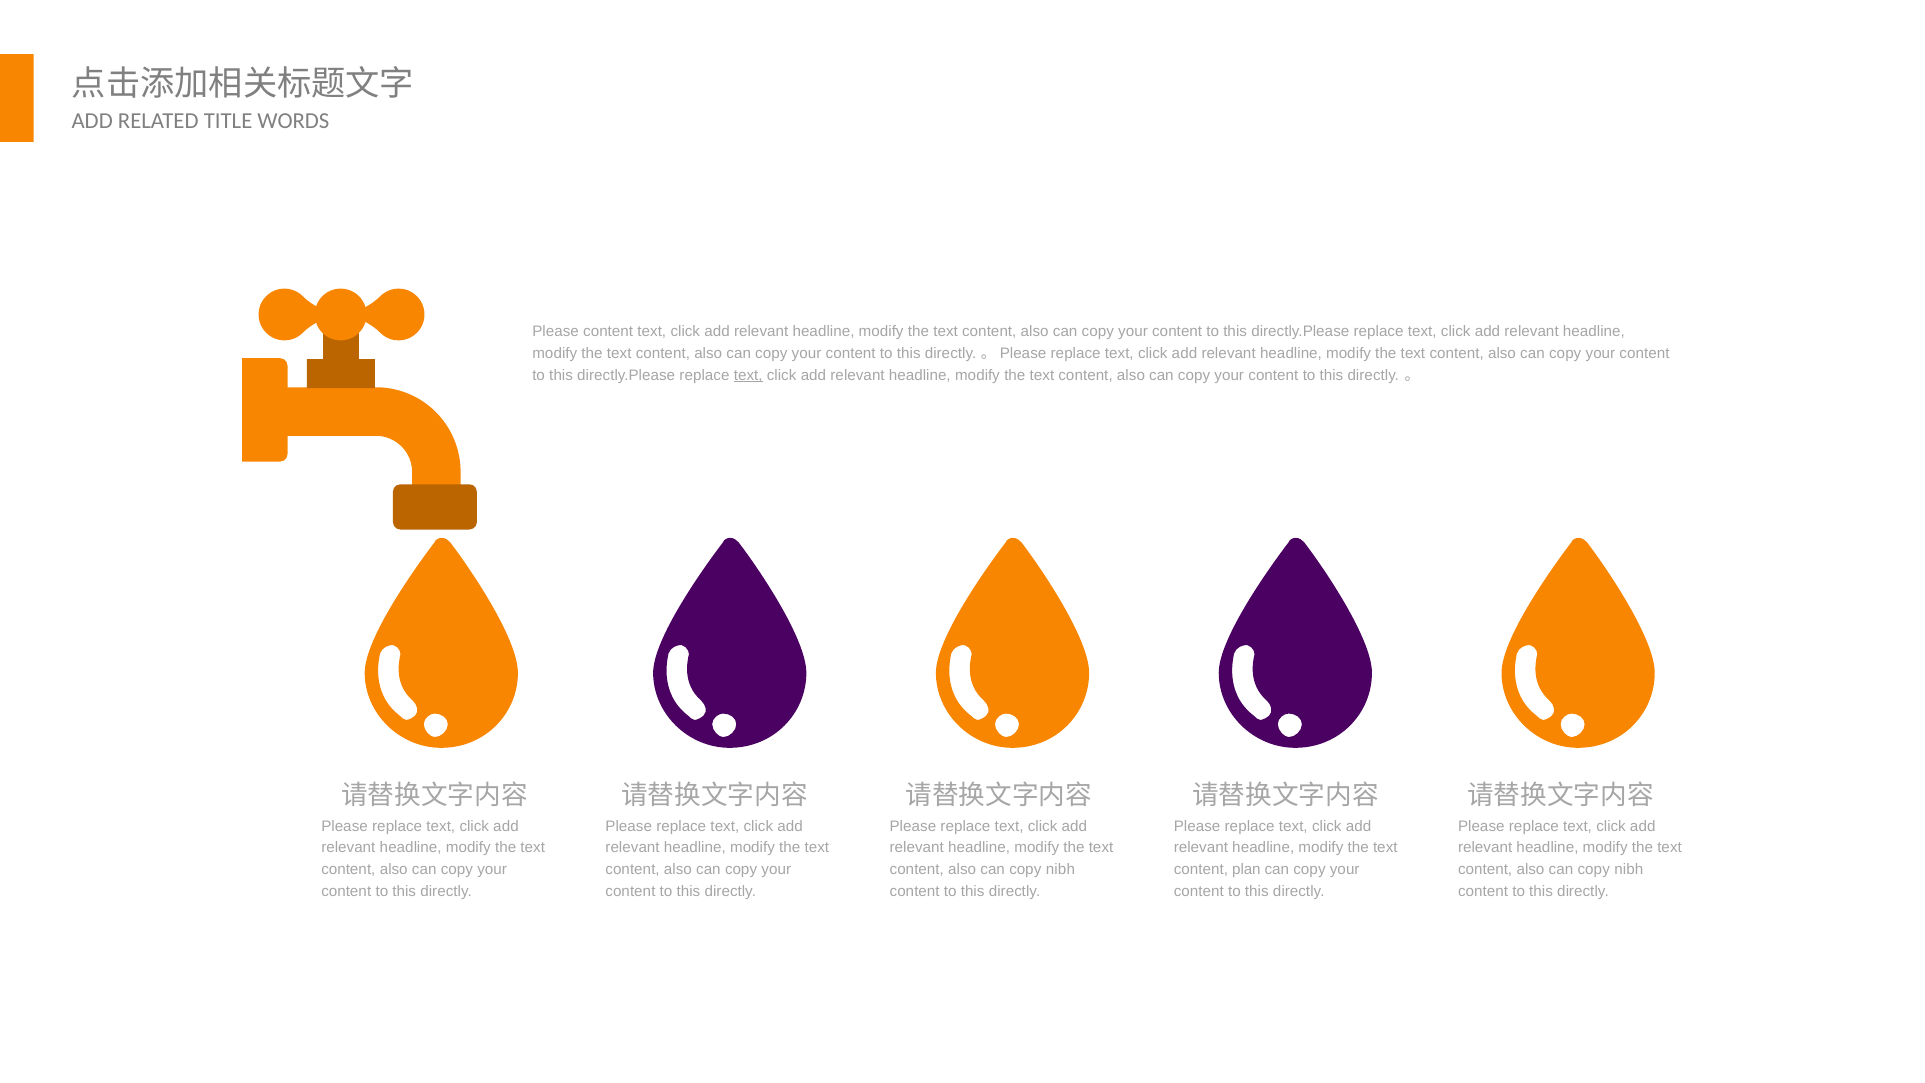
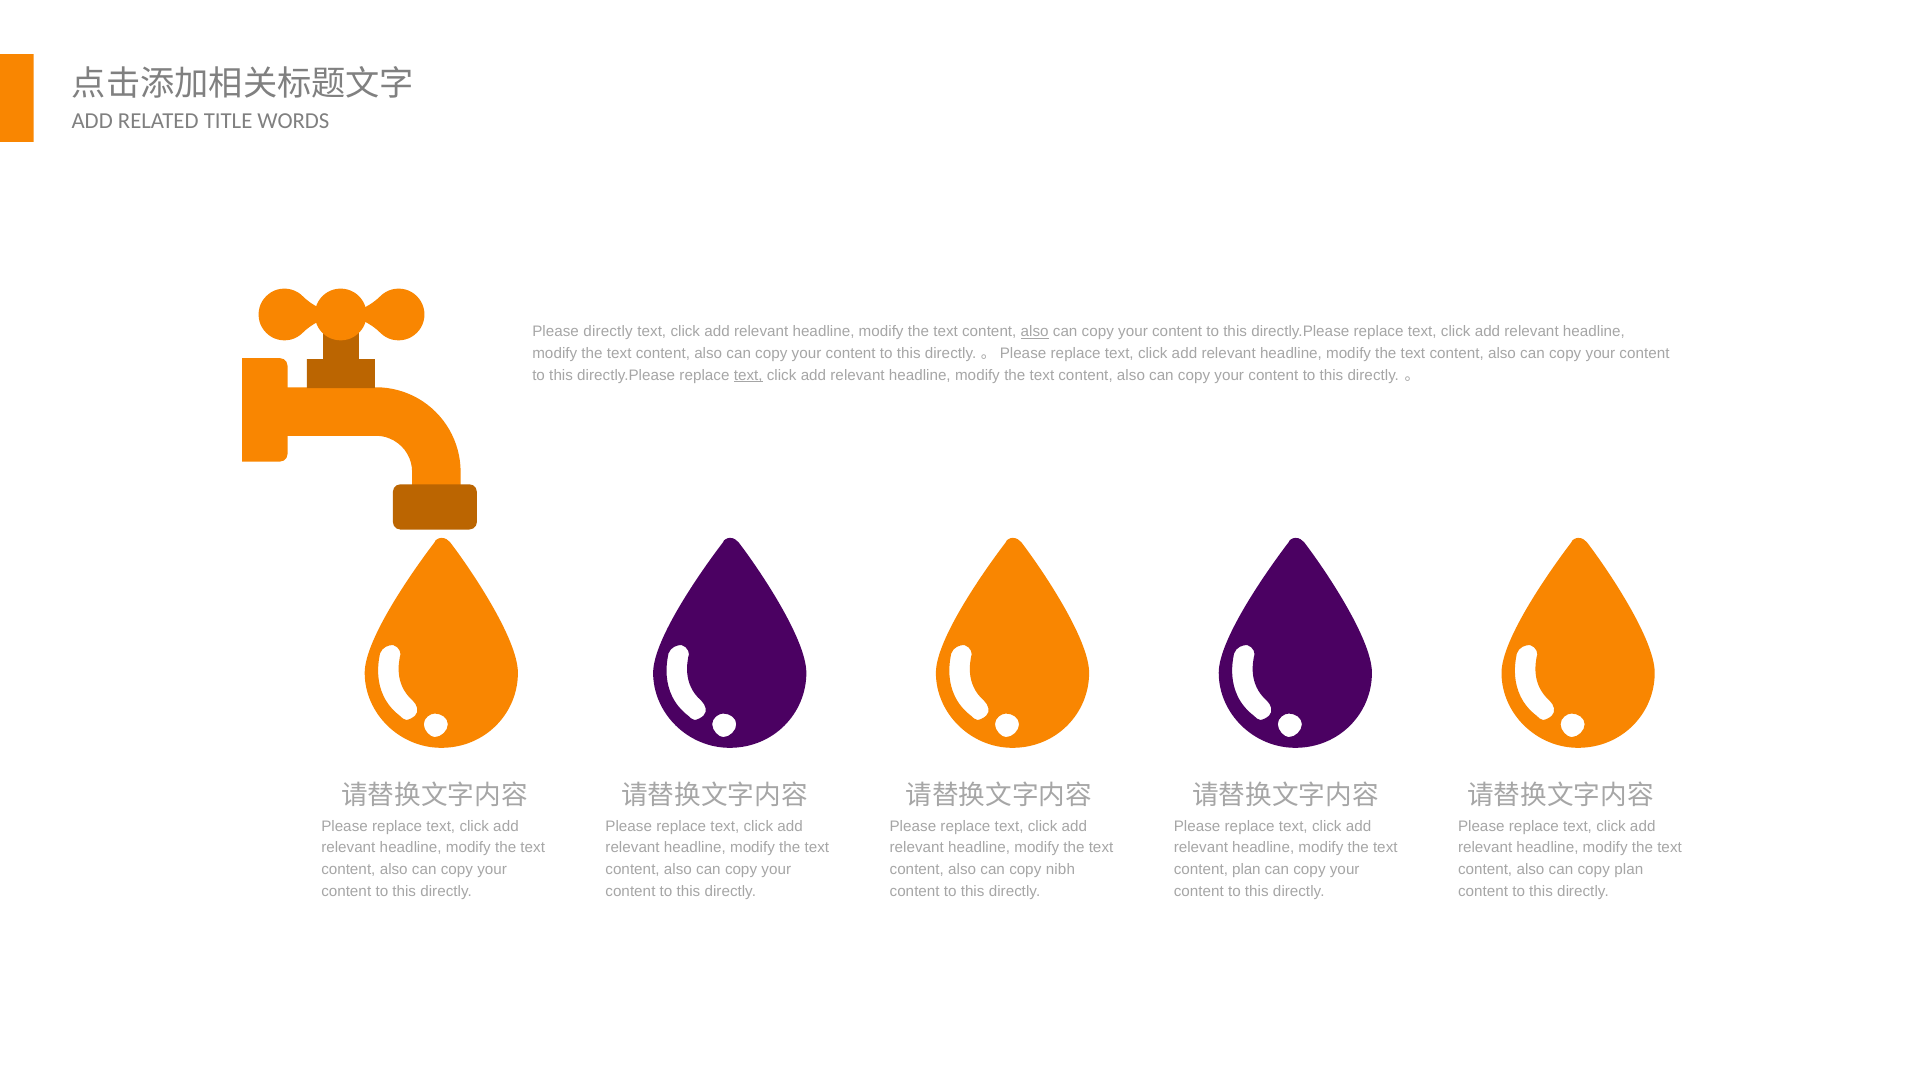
Please content: content -> directly (608, 332)
also underline: none -> present (1035, 332)
nibh: nibh -> plan (1629, 870)
